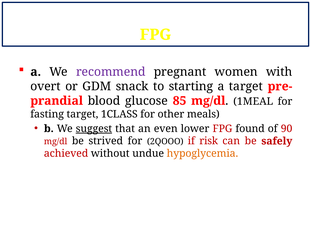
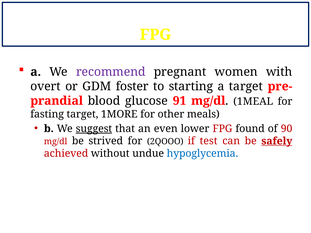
snack: snack -> foster (132, 86)
85: 85 -> 91 (180, 101)
1CLASS: 1CLASS -> 1MORE (119, 114)
risk: risk -> test (209, 141)
safely underline: none -> present (277, 141)
hypoglycemia colour: orange -> blue (202, 154)
